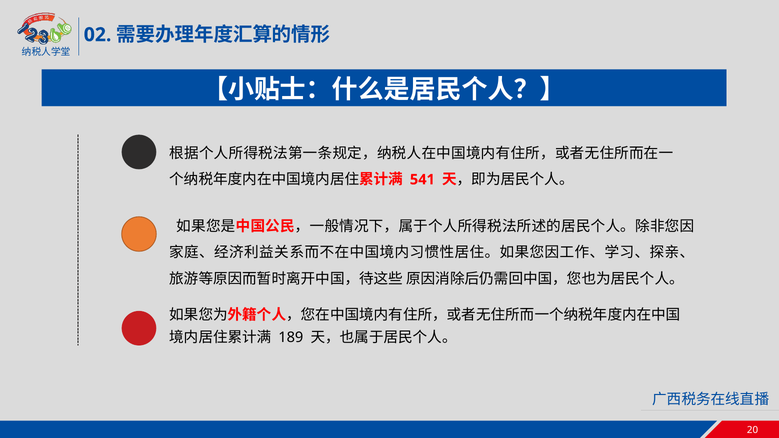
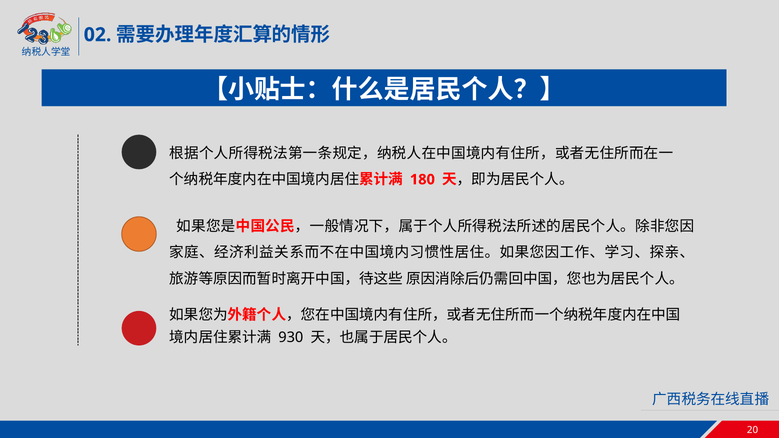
541: 541 -> 180 (422, 180)
189: 189 -> 930 (291, 338)
